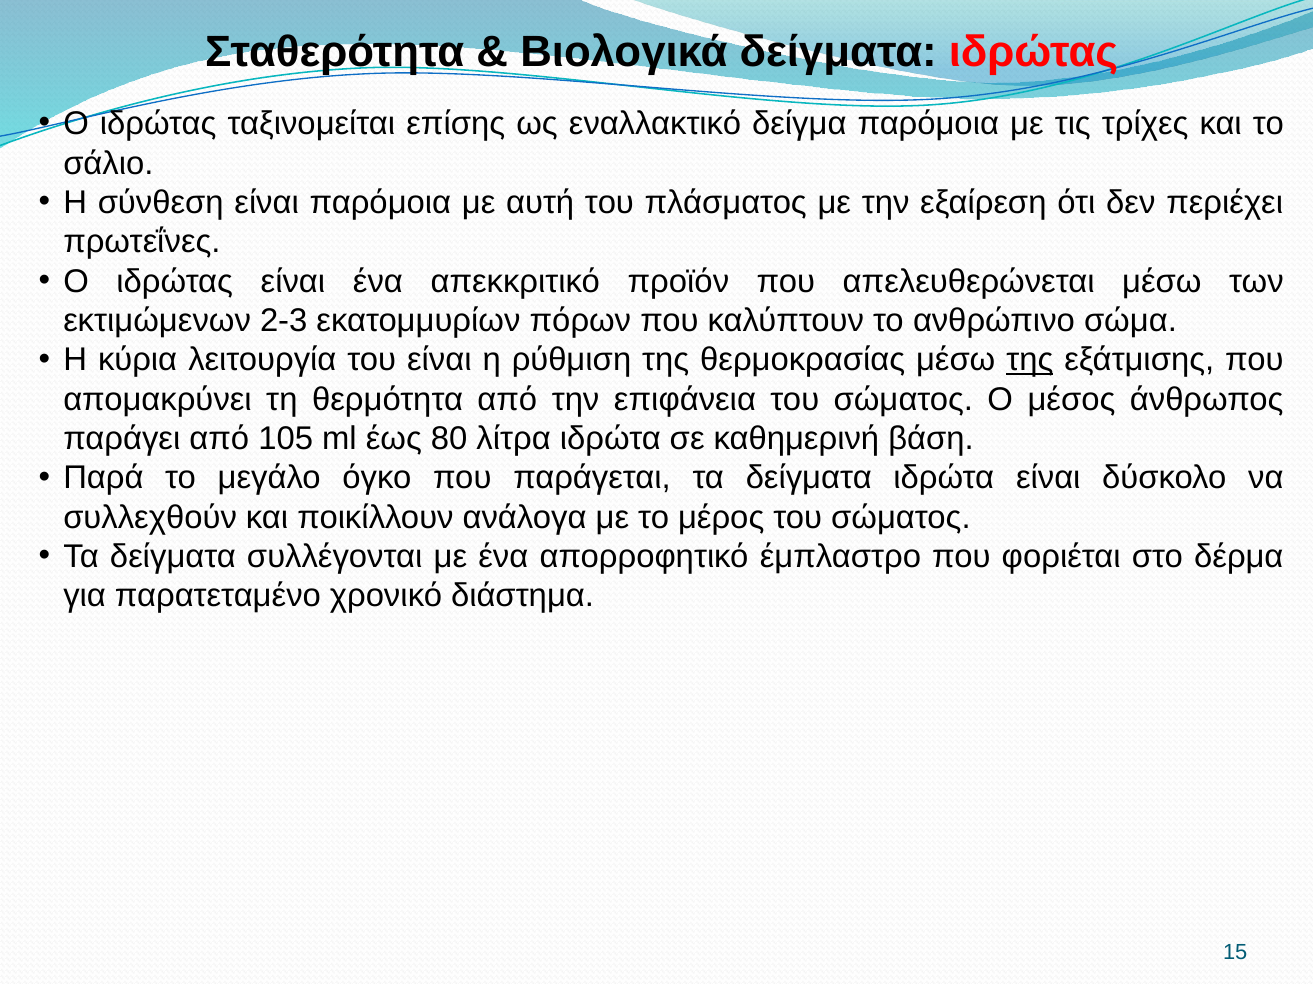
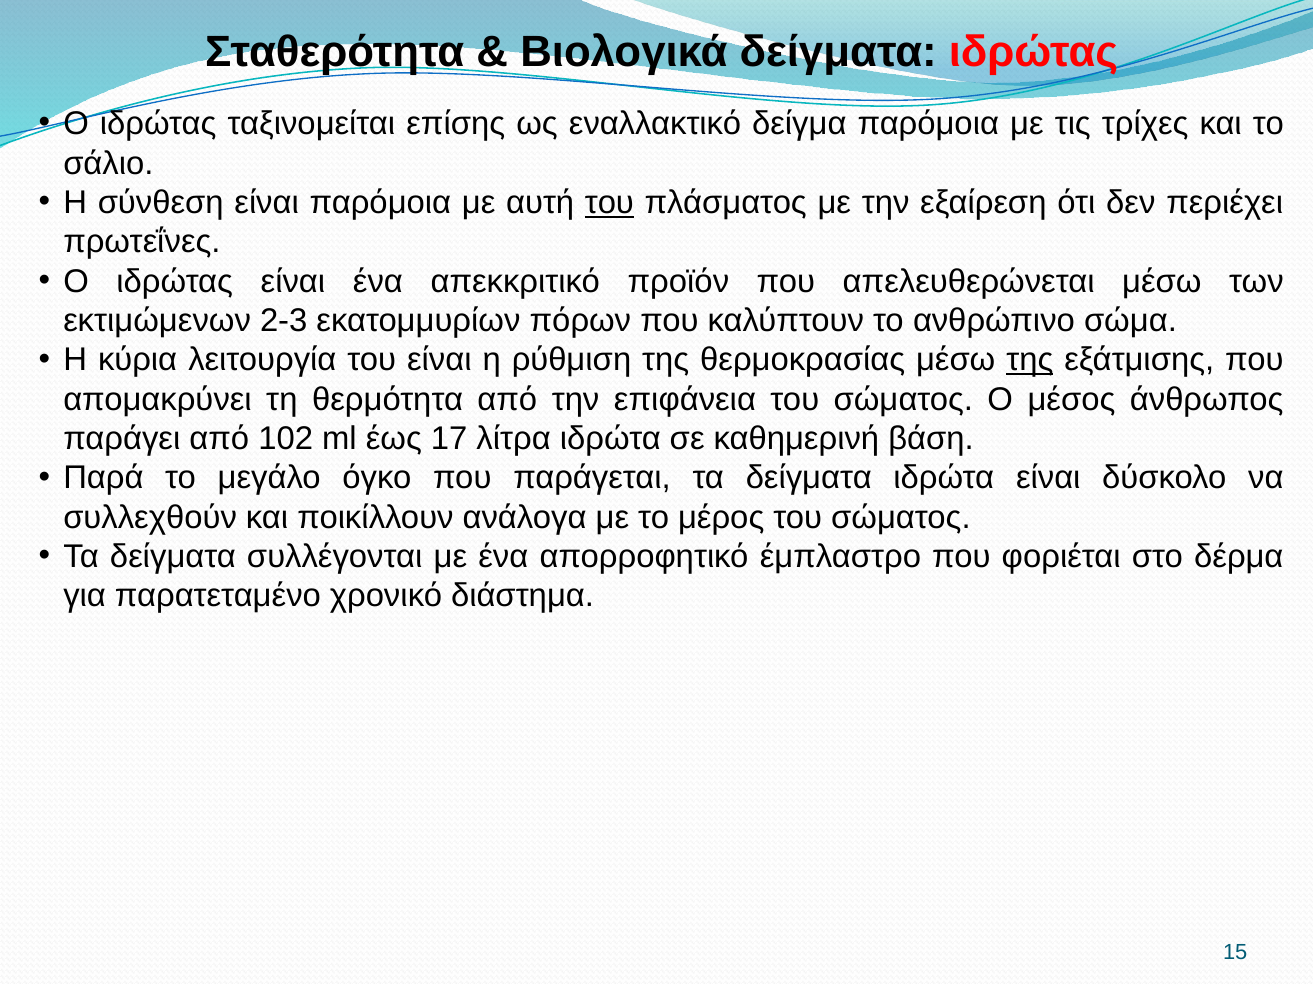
του underline: none -> present (609, 203)
105: 105 -> 102 (286, 439)
80: 80 -> 17 (449, 439)
